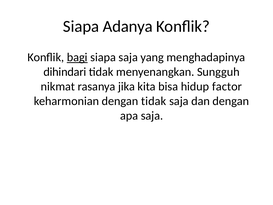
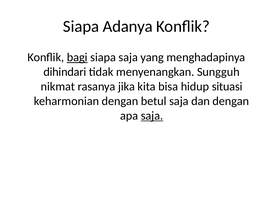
factor: factor -> situasi (227, 86)
dengan tidak: tidak -> betul (154, 101)
saja underline: none -> present (152, 116)
